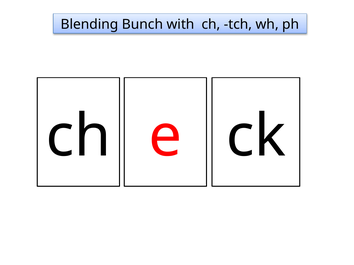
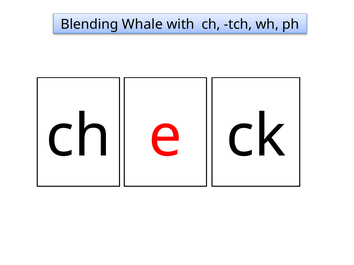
Bunch: Bunch -> Whale (142, 24)
